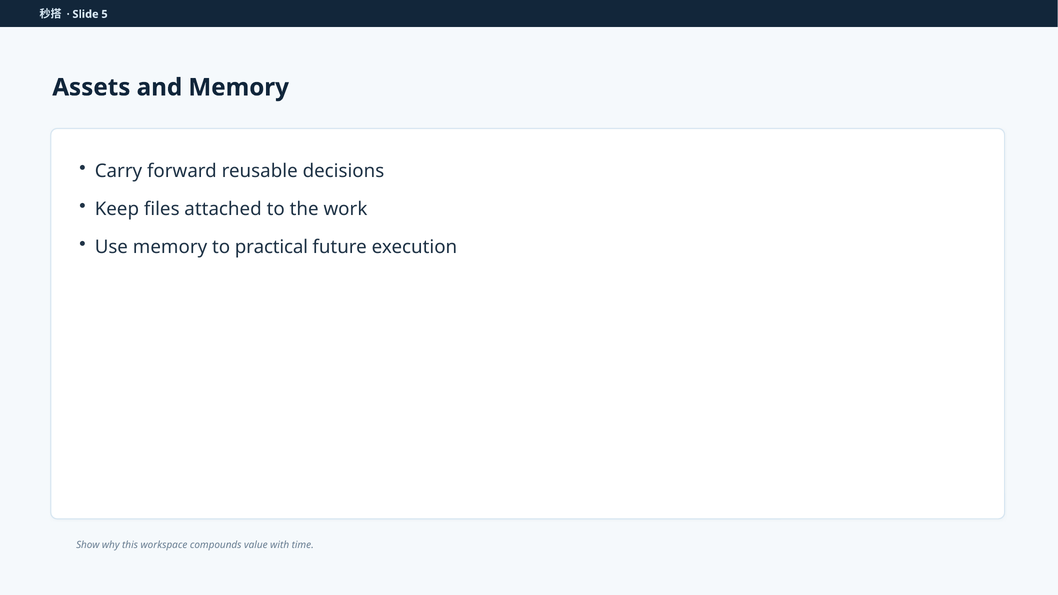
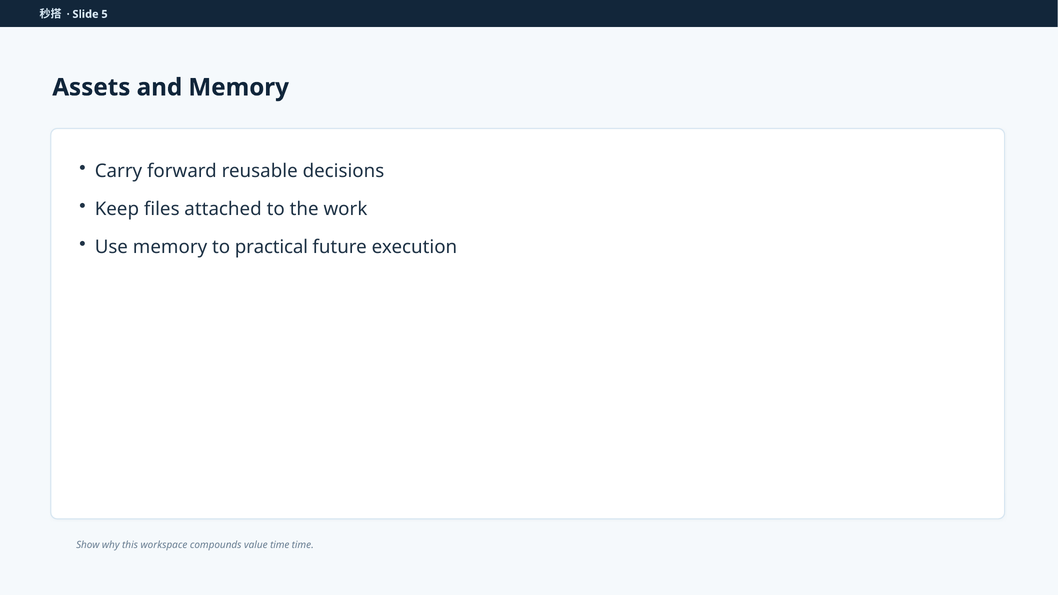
value with: with -> time (280, 545)
